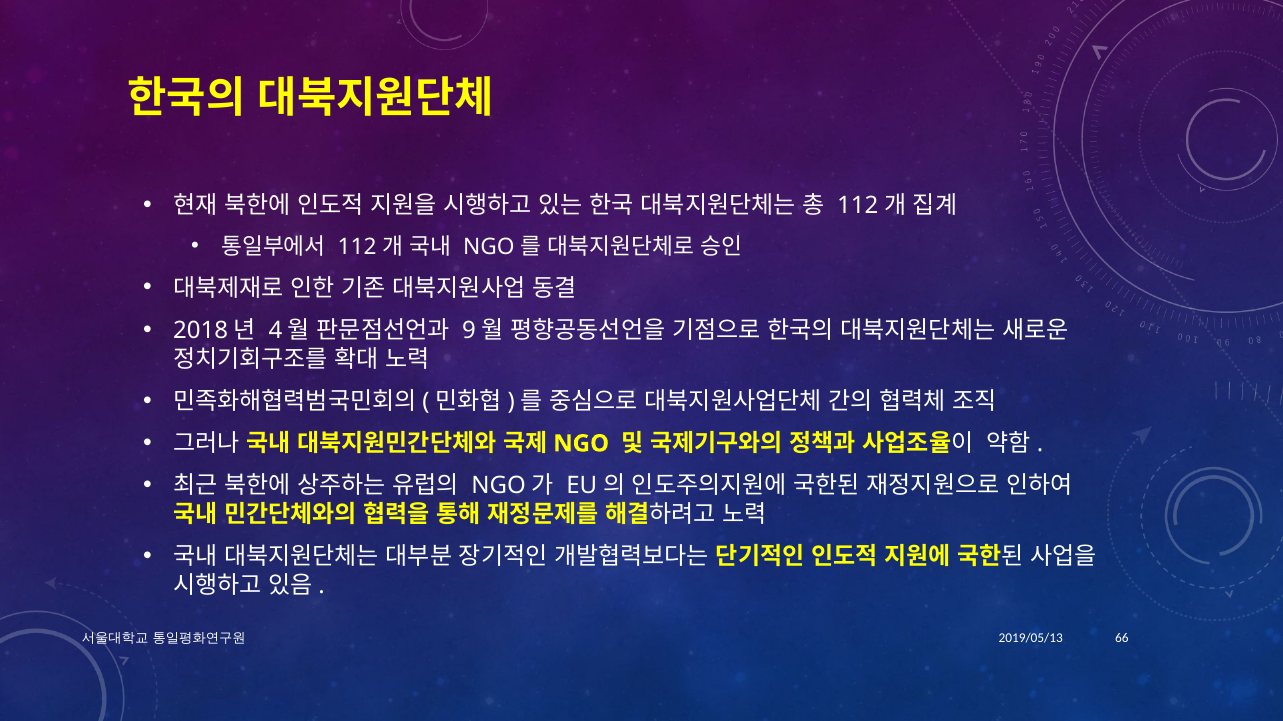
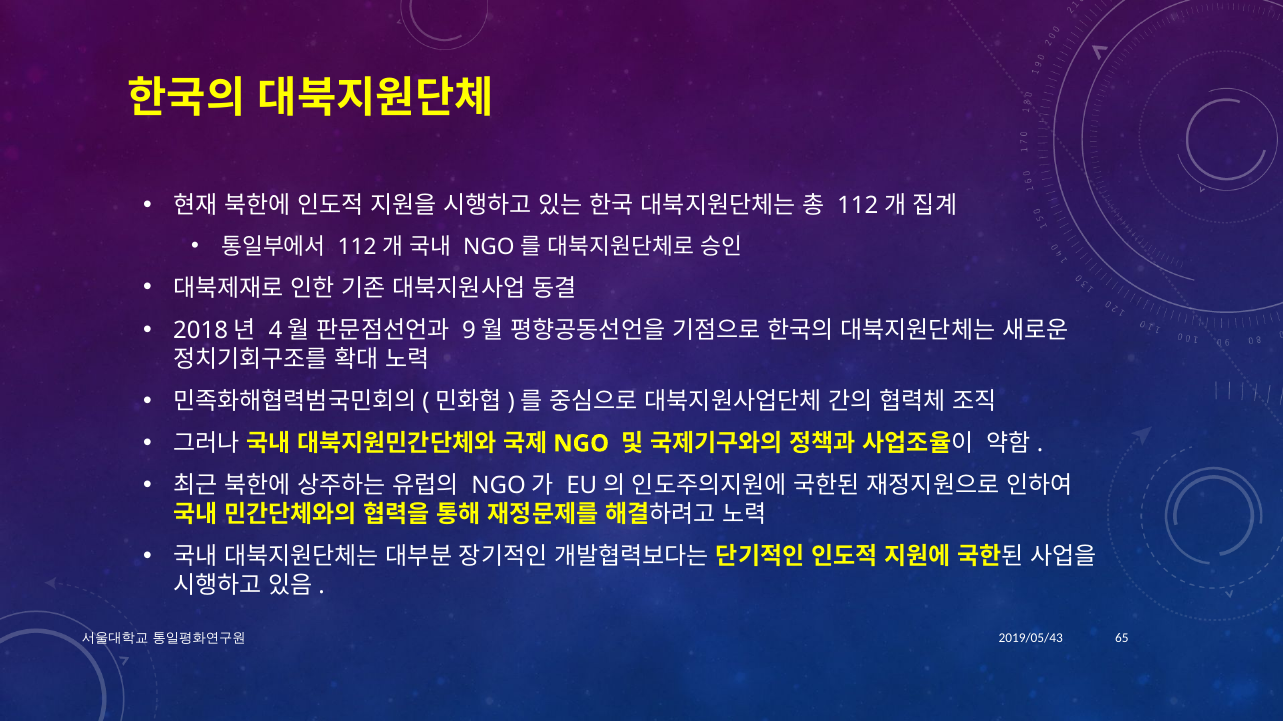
2019/05/13: 2019/05/13 -> 2019/05/43 (1031, 639)
66: 66 -> 65 (1122, 638)
